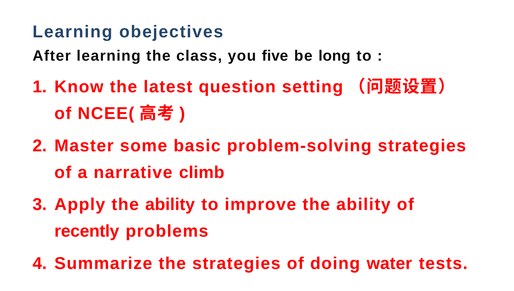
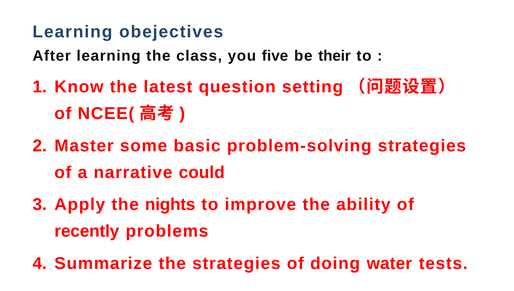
long: long -> their (335, 56)
climb: climb -> could (202, 172)
Apply the ability: ability -> nights (170, 204)
